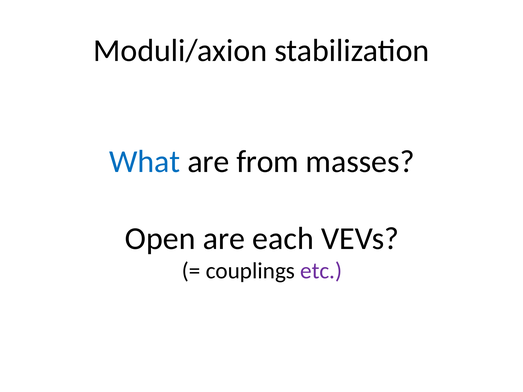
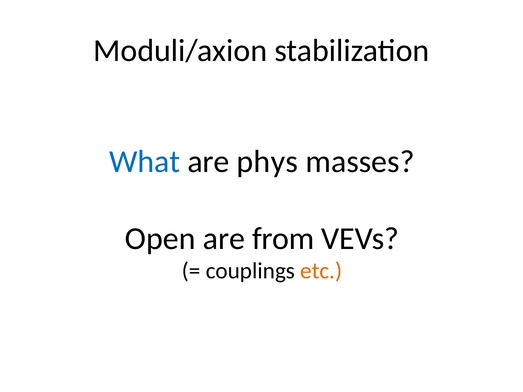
from: from -> phys (267, 162)
each: each -> from (283, 239)
etc colour: purple -> orange (321, 271)
